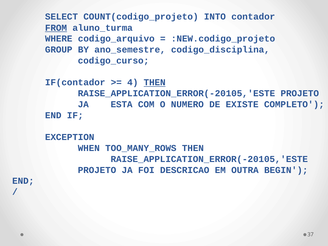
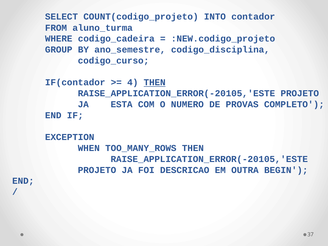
FROM underline: present -> none (56, 28)
codigo_arquivo: codigo_arquivo -> codigo_cadeira (116, 39)
EXISTE: EXISTE -> PROVAS (242, 104)
